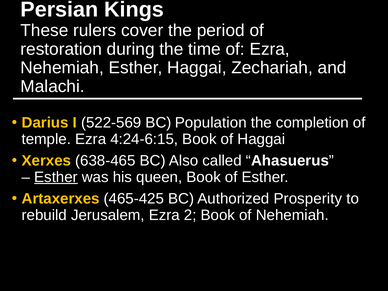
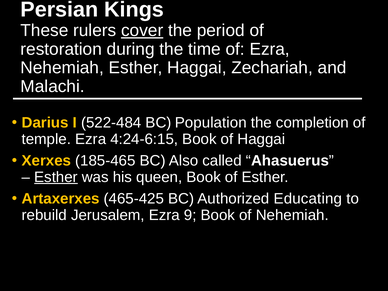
cover underline: none -> present (142, 30)
522-569: 522-569 -> 522-484 (111, 123)
638-465: 638-465 -> 185-465 (105, 161)
Prosperity: Prosperity -> Educating (308, 199)
2: 2 -> 9 (190, 215)
